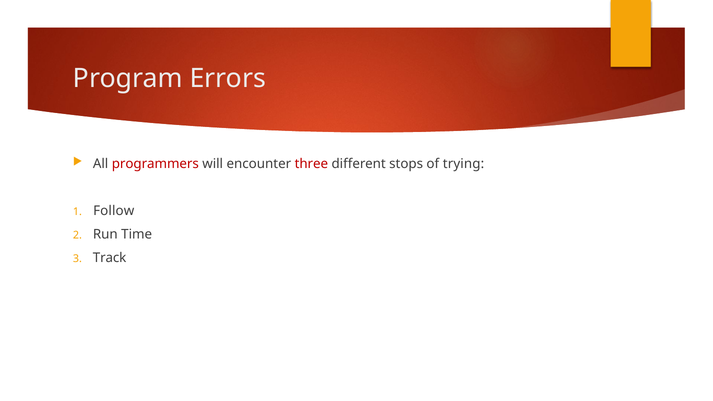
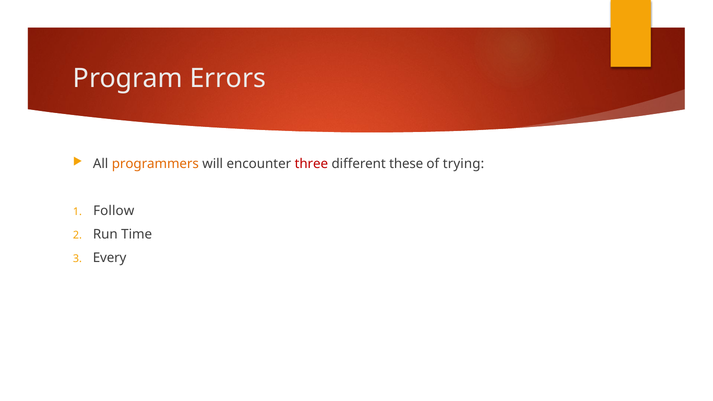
programmers colour: red -> orange (155, 164)
stops: stops -> these (406, 164)
Track: Track -> Every (110, 258)
